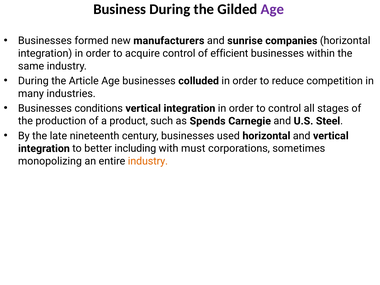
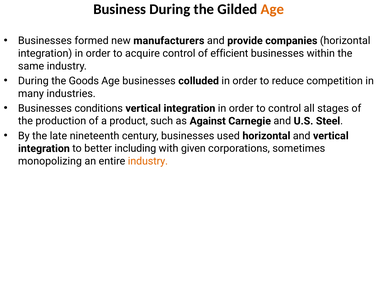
Age colour: purple -> orange (272, 9)
sunrise: sunrise -> provide (245, 41)
Article: Article -> Goods (84, 81)
Spends: Spends -> Against (208, 121)
must: must -> given (193, 148)
